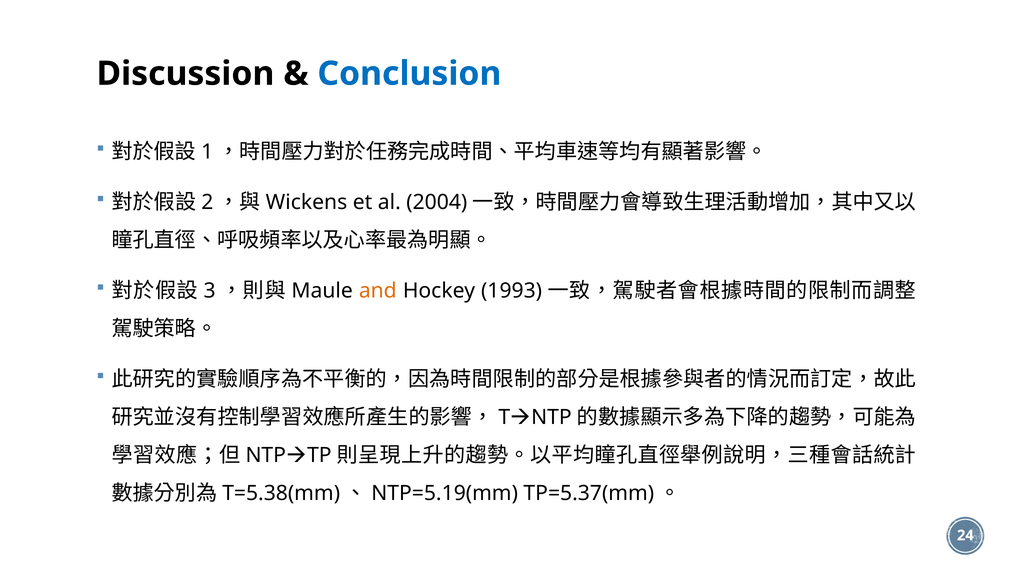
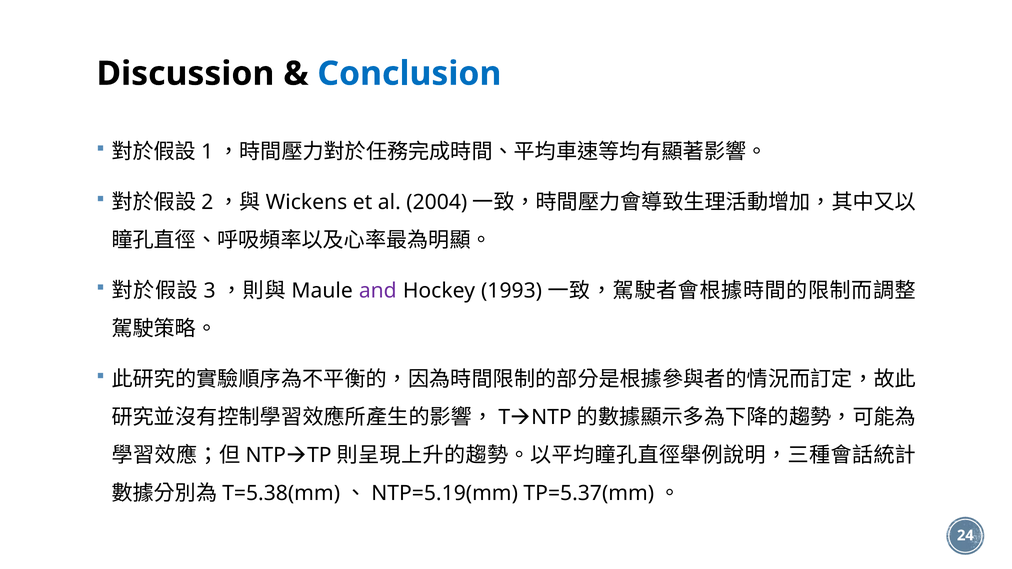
and colour: orange -> purple (378, 291)
